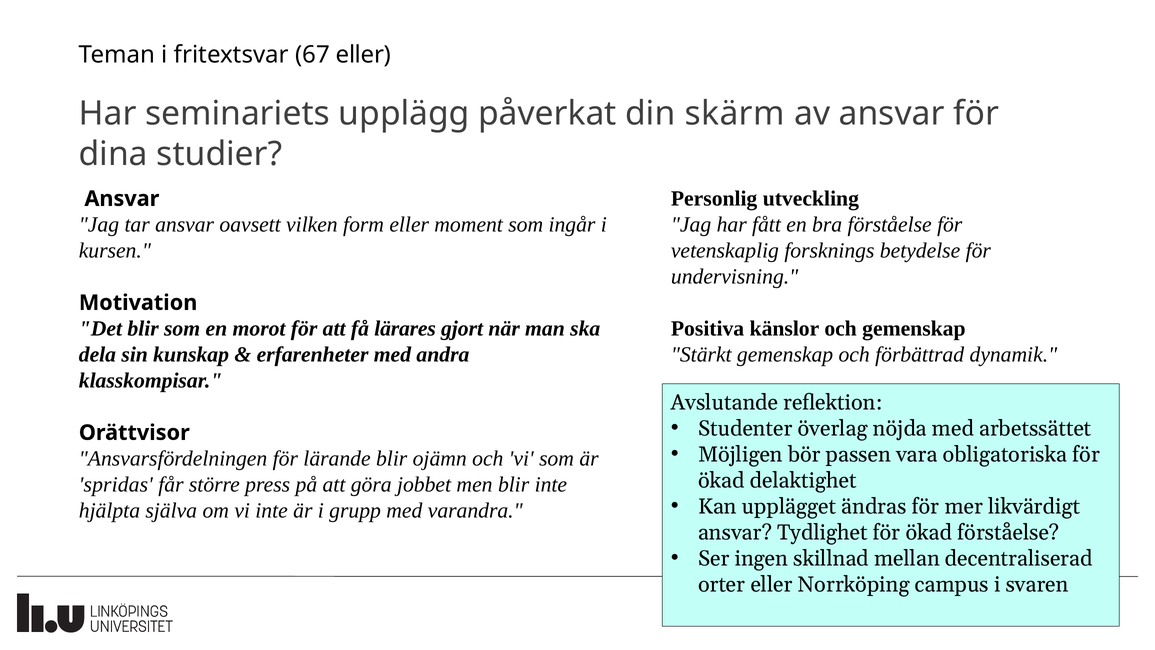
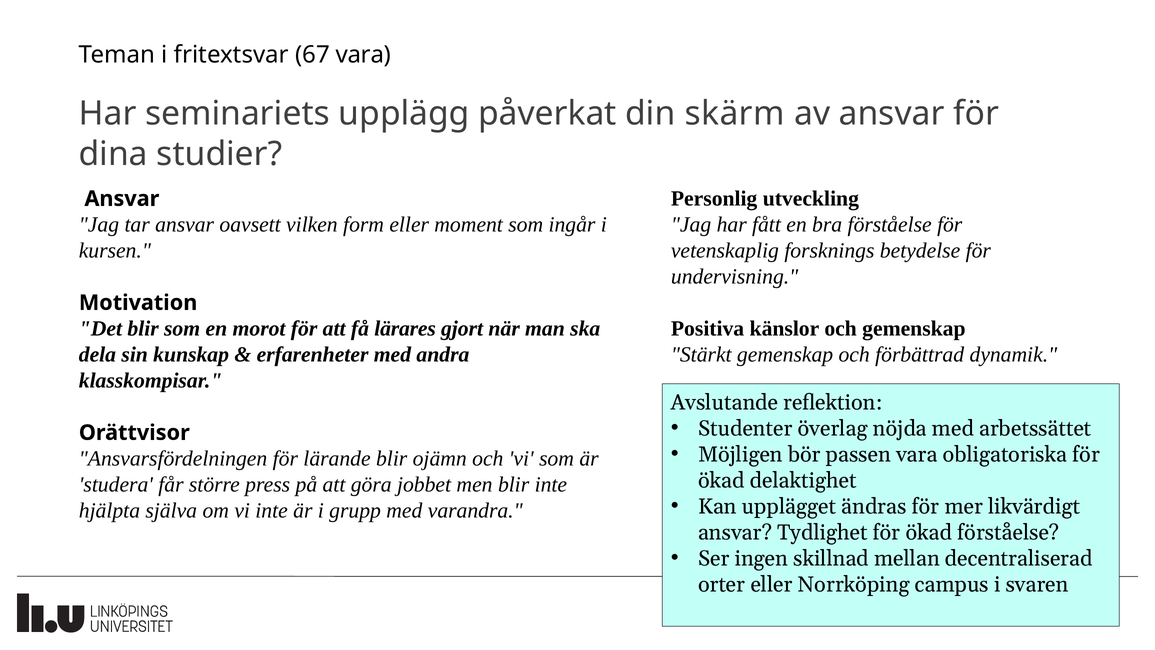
67 eller: eller -> vara (363, 55)
spridas: spridas -> studera (116, 484)
